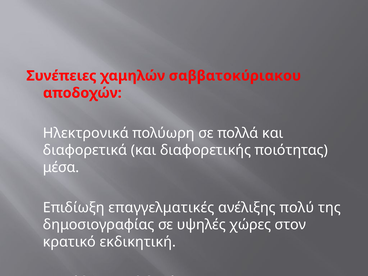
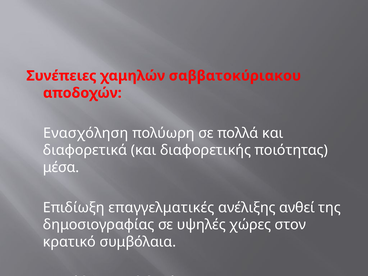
Ηλεκτρονικά: Ηλεκτρονικά -> Ενασχόληση (86, 133)
πολύ: πολύ -> ανθεί (297, 208)
εκδικητική: εκδικητική -> συμβόλαια (138, 242)
